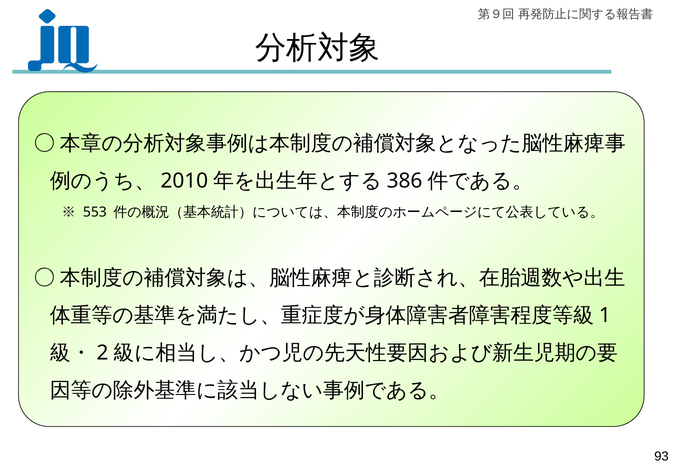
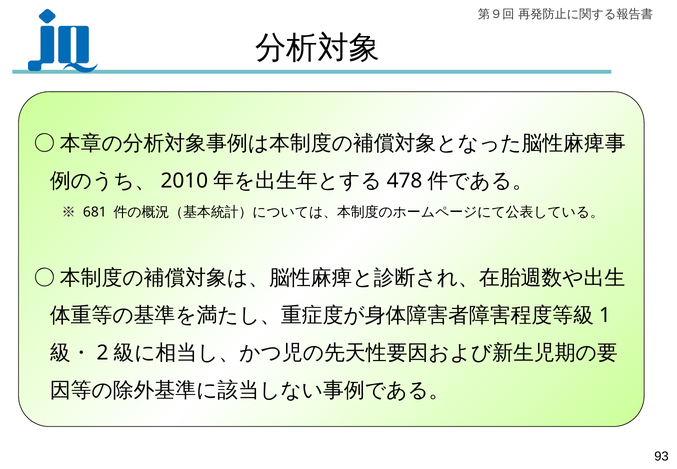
386: 386 -> 478 (405, 181)
553: 553 -> 681 (95, 212)
